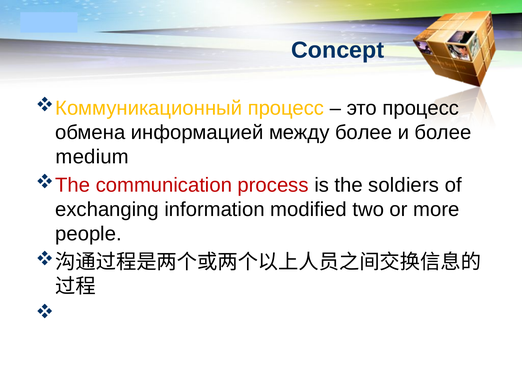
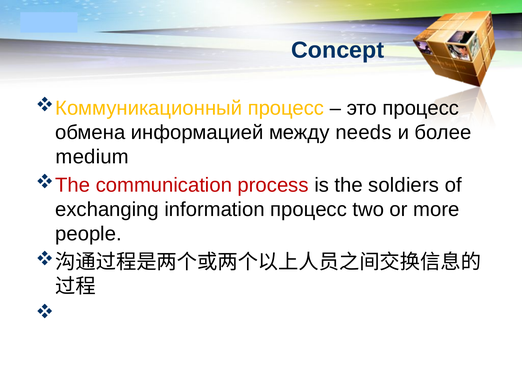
между более: более -> needs (363, 133)
information modified: modified -> процесс (309, 210)
